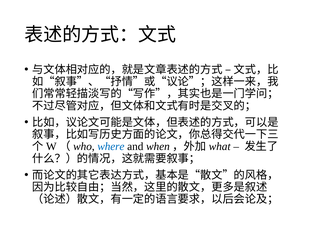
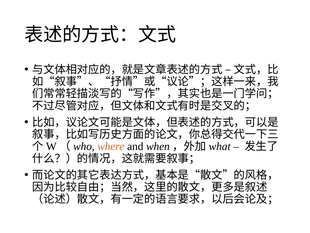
where colour: blue -> orange (111, 146)
